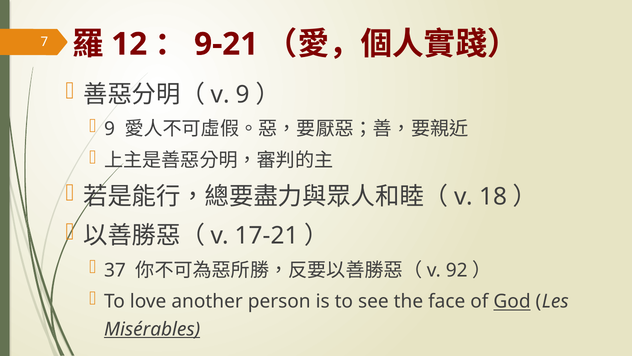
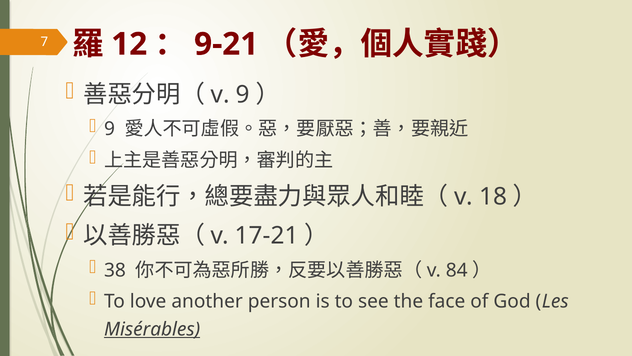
37: 37 -> 38 (115, 270)
92: 92 -> 84 (457, 270)
God underline: present -> none (512, 301)
